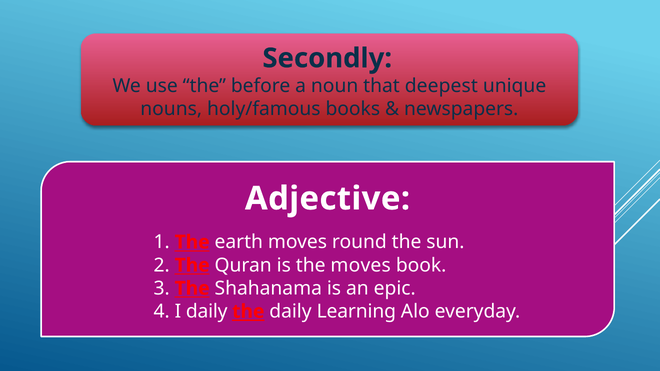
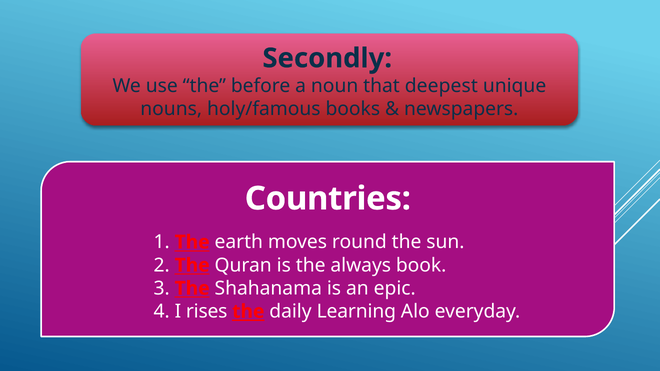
Adjective: Adjective -> Countries (328, 199)
the moves: moves -> always (361, 265)
I daily: daily -> rises (207, 312)
